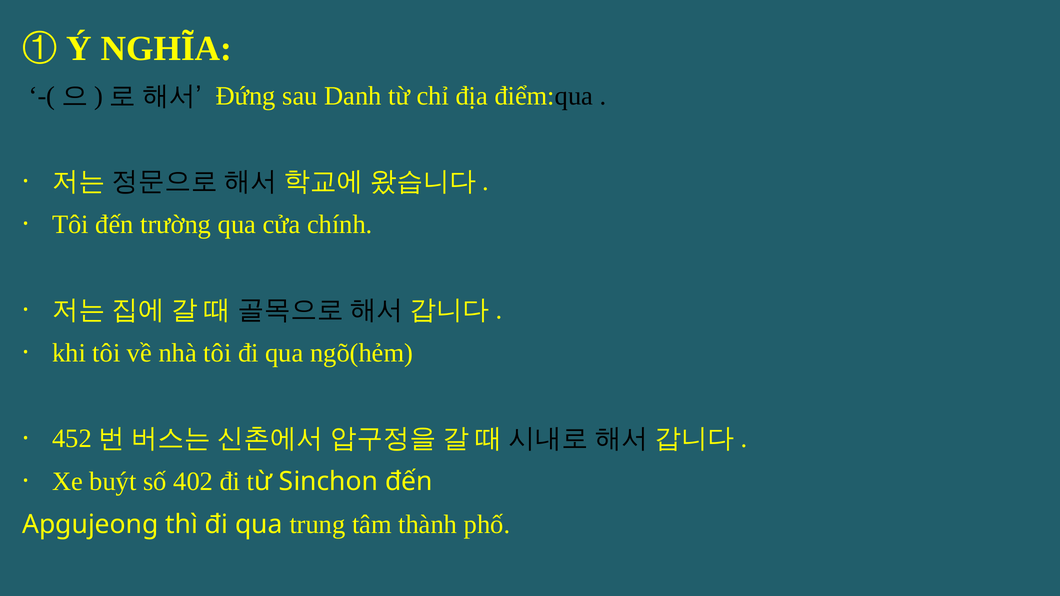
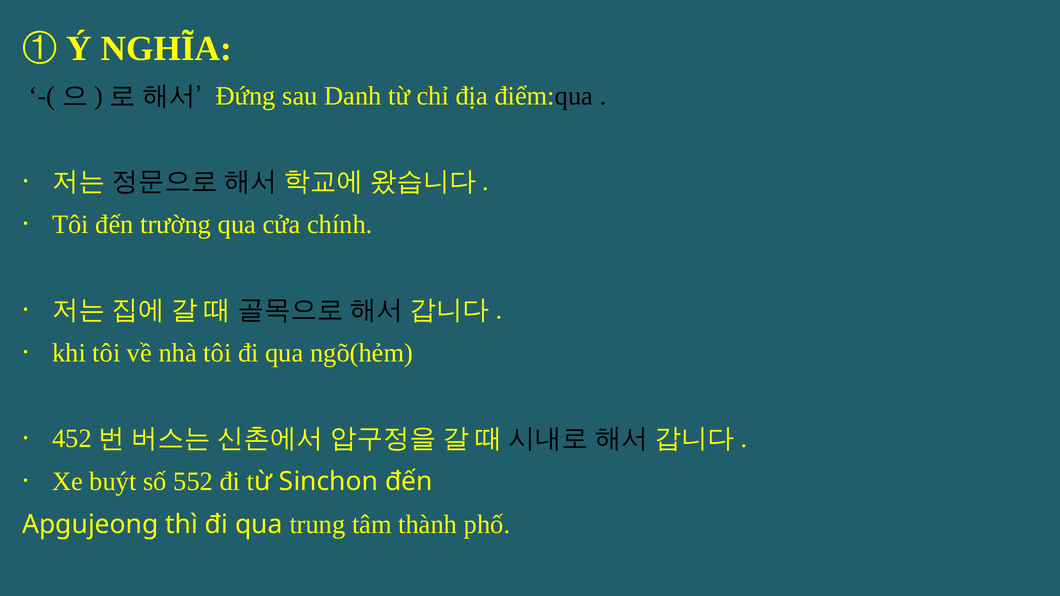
402: 402 -> 552 (193, 482)
